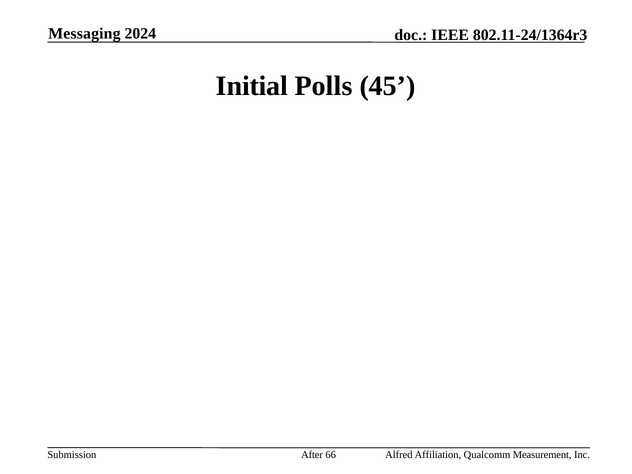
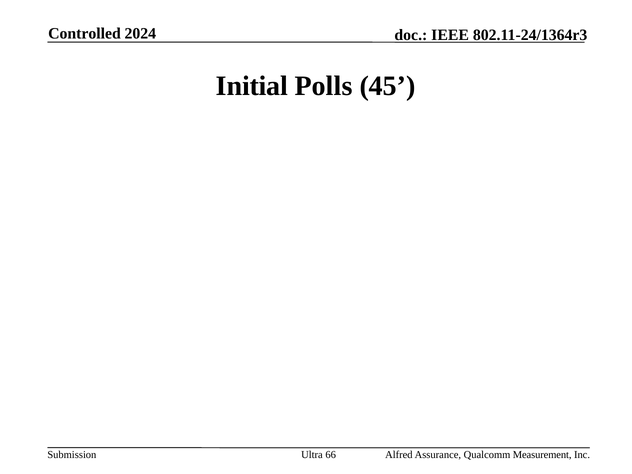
Messaging: Messaging -> Controlled (85, 34)
After: After -> Ultra (312, 455)
Affiliation: Affiliation -> Assurance (438, 455)
